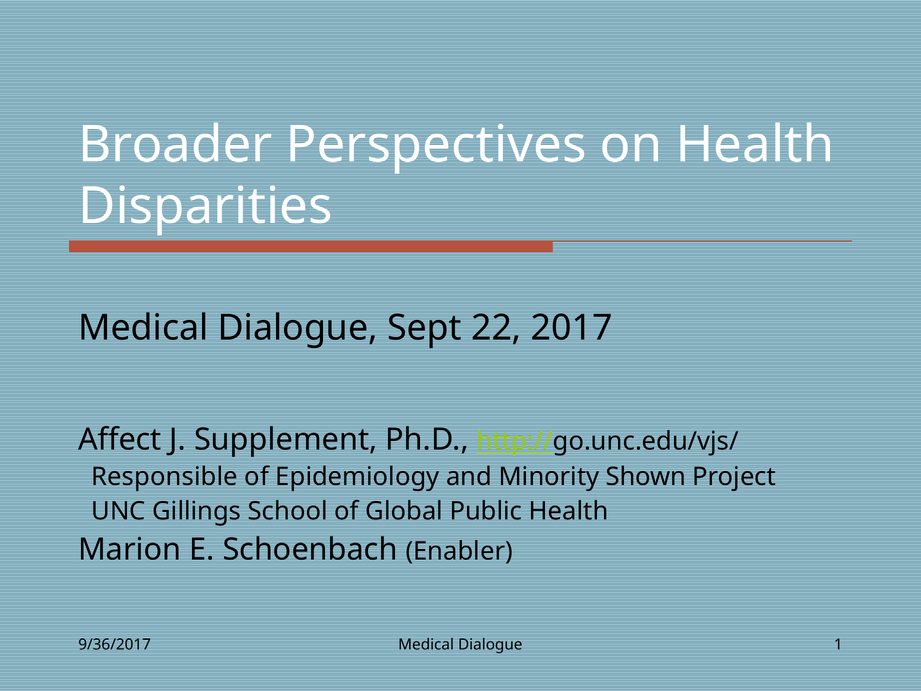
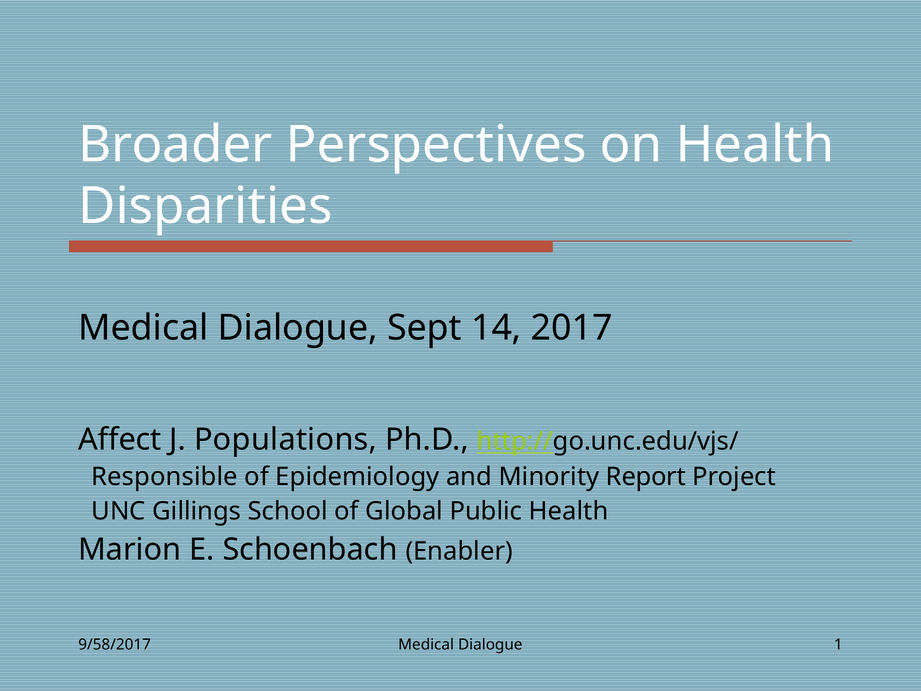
22: 22 -> 14 (496, 328)
Supplement: Supplement -> Populations (286, 440)
Shown: Shown -> Report (646, 477)
9/36/2017: 9/36/2017 -> 9/58/2017 (115, 644)
